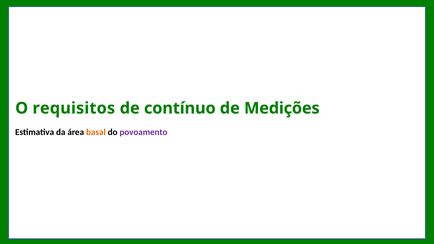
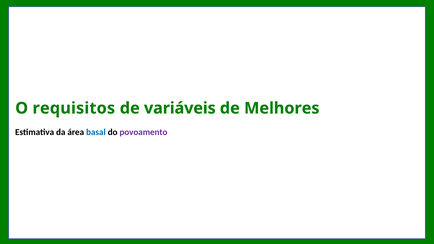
contínuo: contínuo -> variáveis (180, 108)
Medições: Medições -> Melhores (282, 108)
basal colour: orange -> blue (96, 132)
